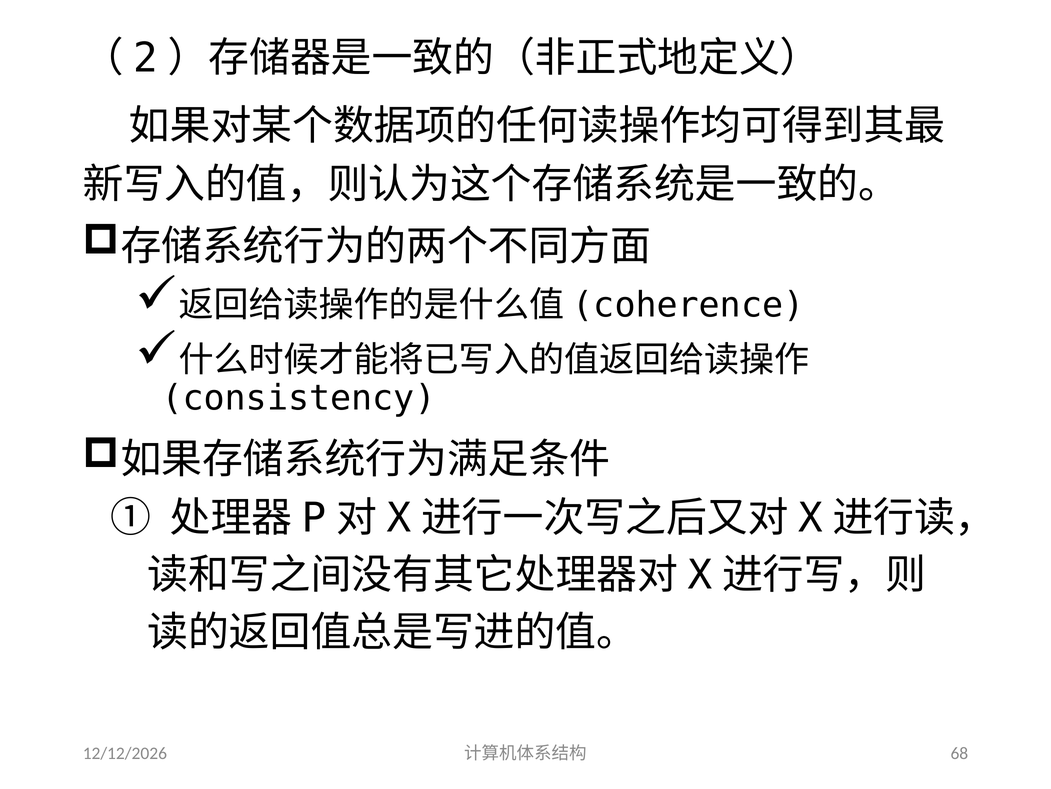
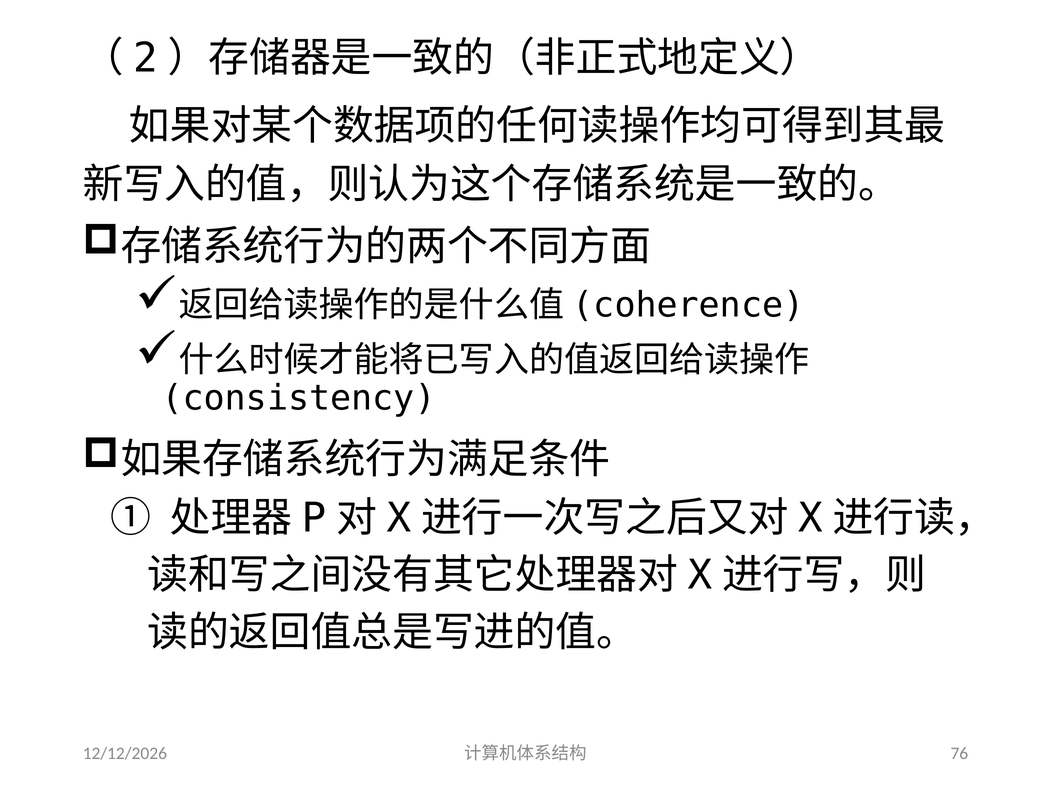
68: 68 -> 76 (959, 753)
